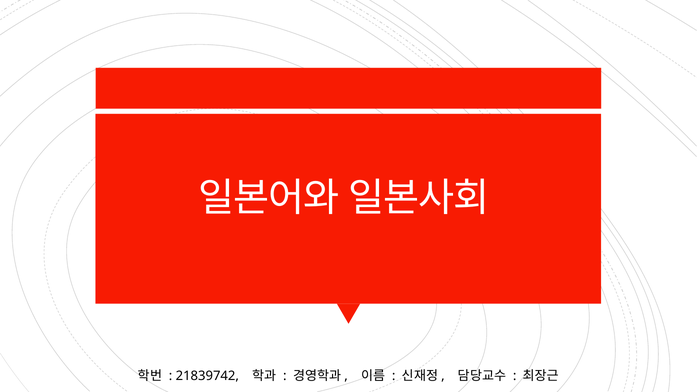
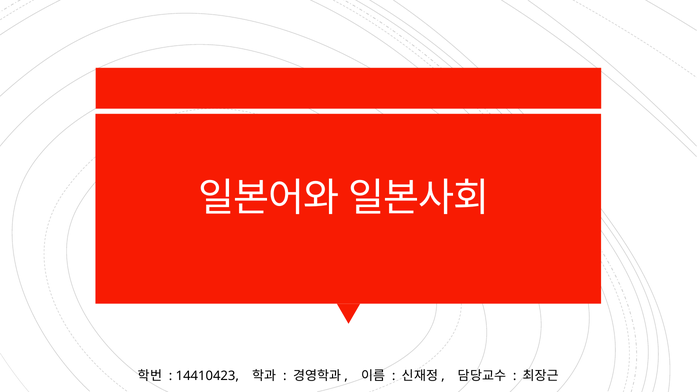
21839742: 21839742 -> 14410423 (207, 376)
